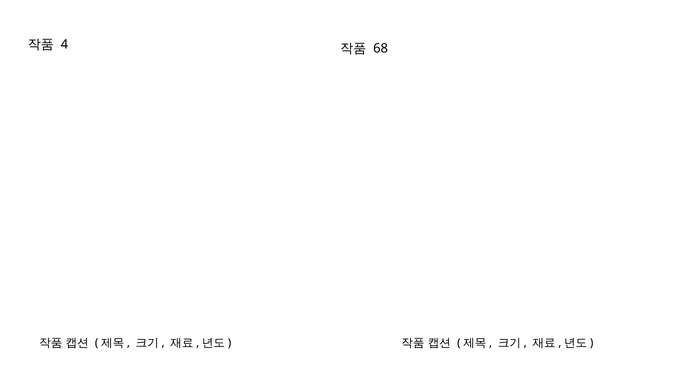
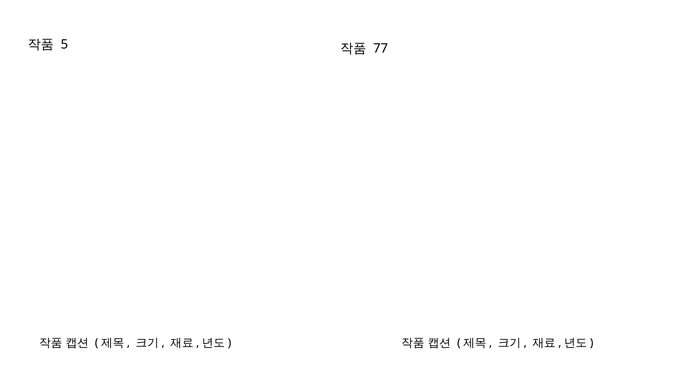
4: 4 -> 5 (64, 44)
68: 68 -> 77 (381, 48)
